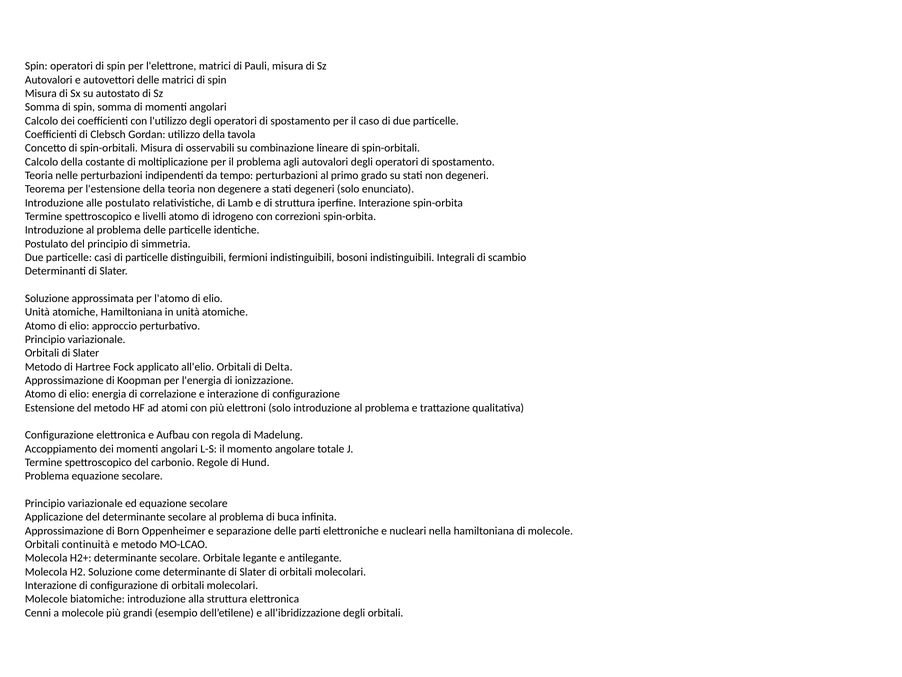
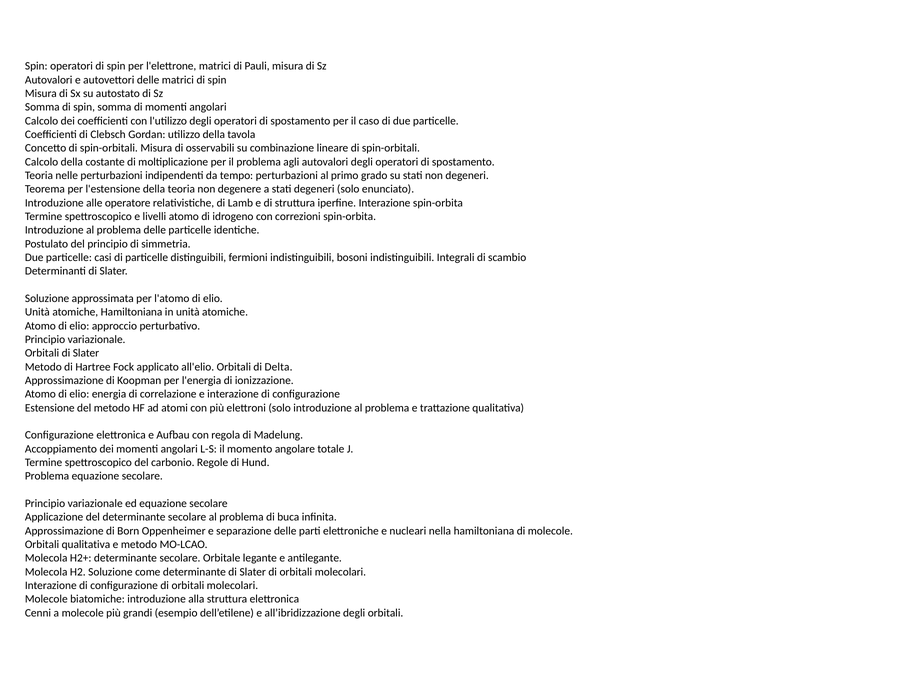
alle postulato: postulato -> operatore (128, 203)
Orbitali continuità: continuità -> qualitativa (86, 544)
